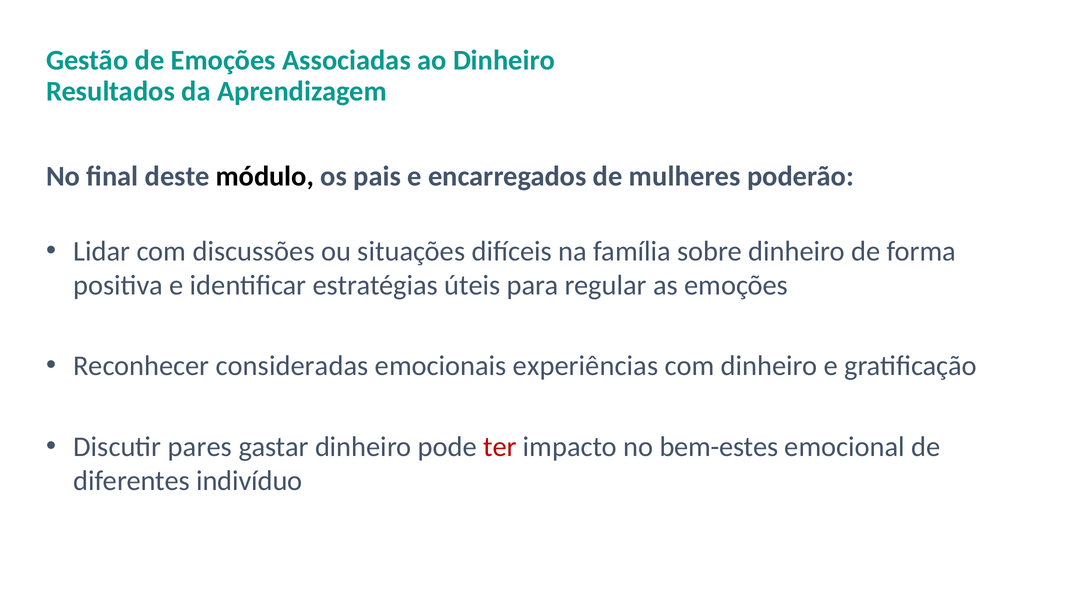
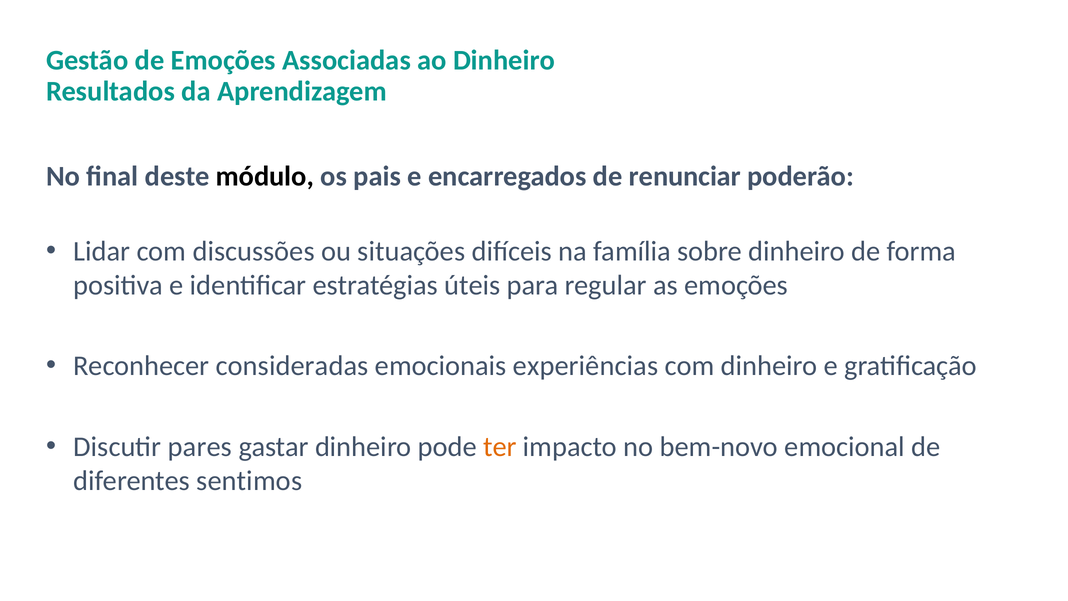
mulheres: mulheres -> renunciar (685, 176)
ter colour: red -> orange (500, 447)
bem-estes: bem-estes -> bem-novo (719, 447)
indivíduo: indivíduo -> sentimos (249, 481)
